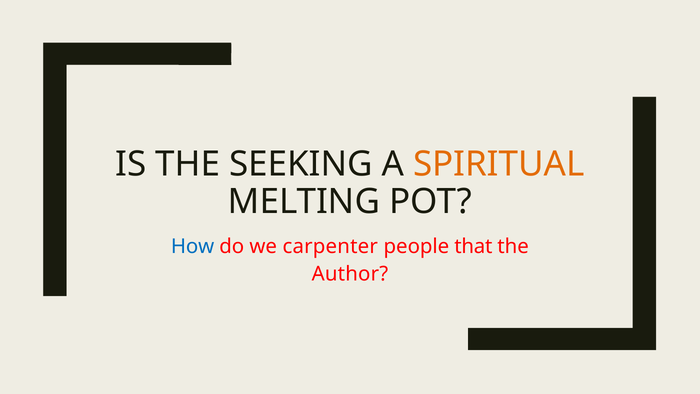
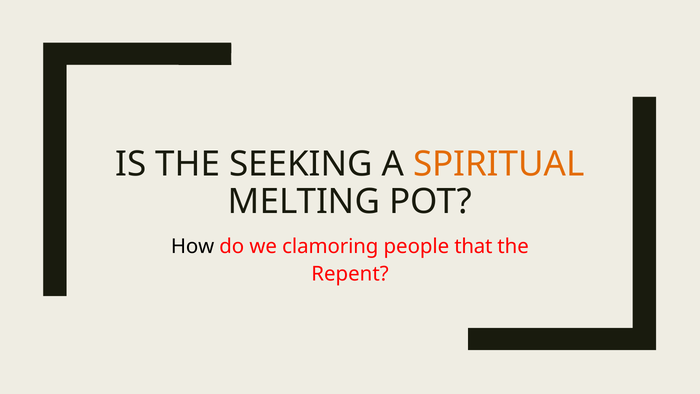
How colour: blue -> black (193, 246)
carpenter: carpenter -> clamoring (330, 246)
Author: Author -> Repent (350, 274)
